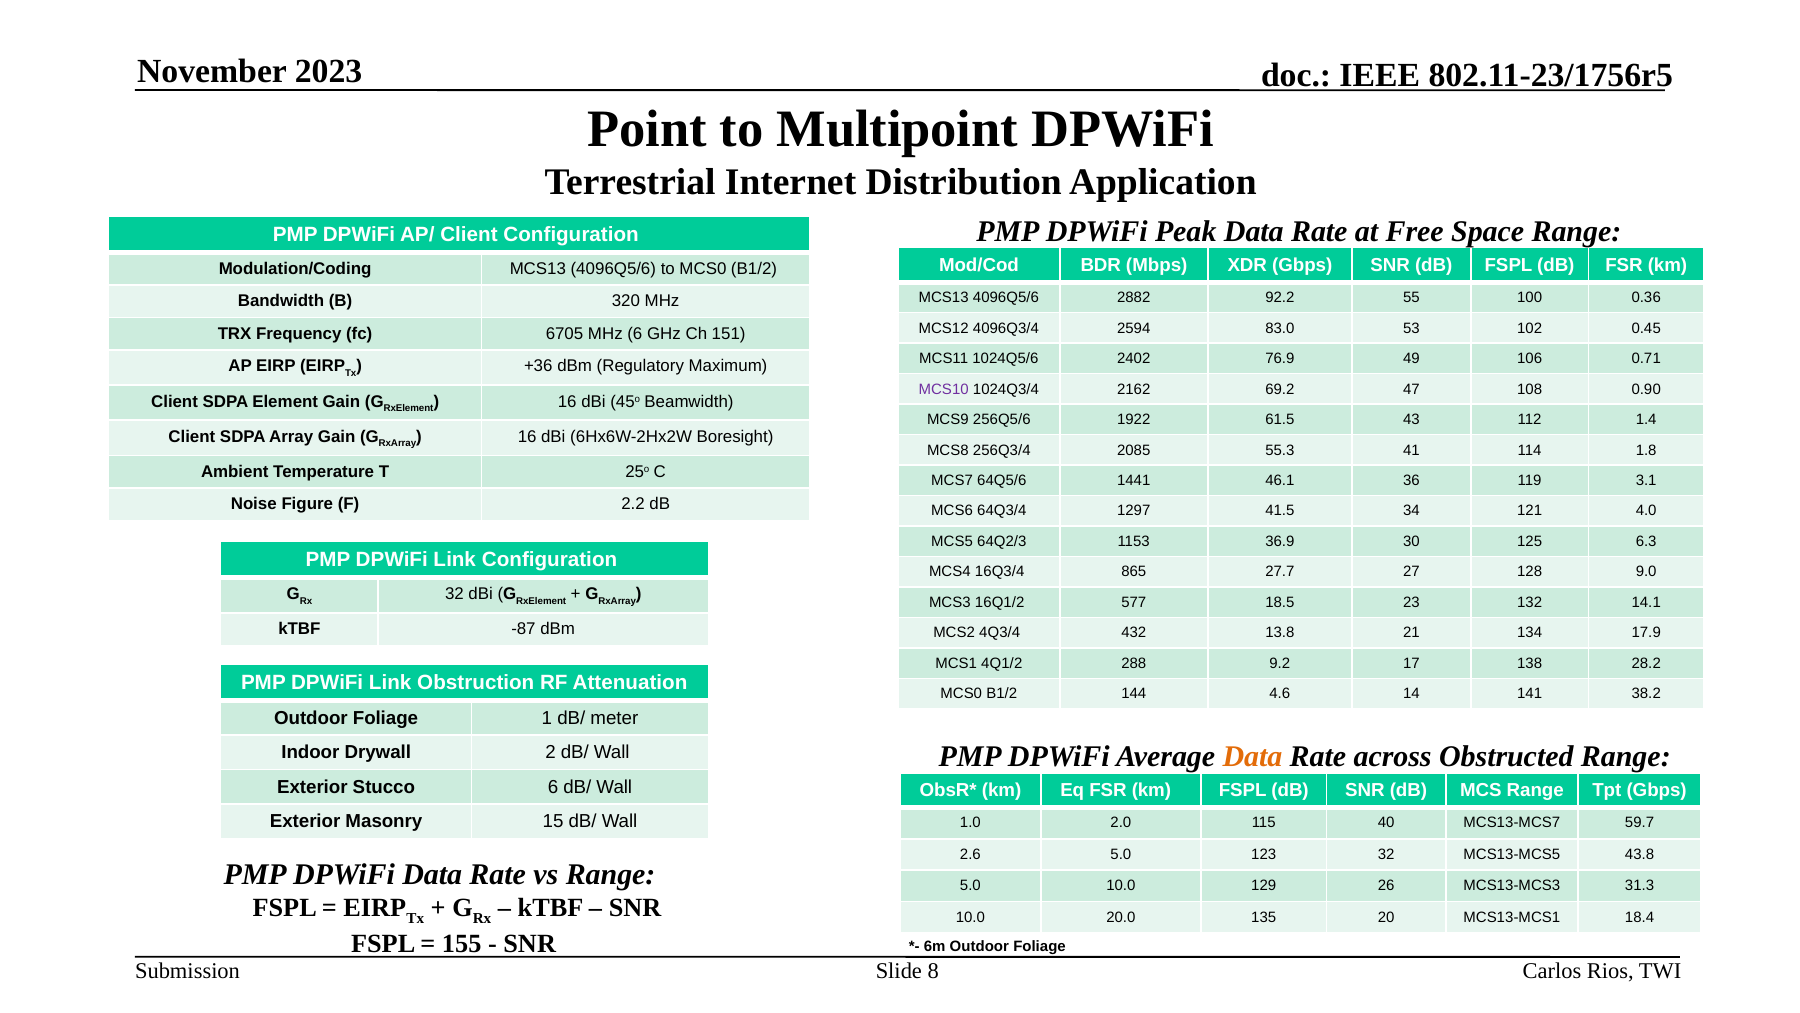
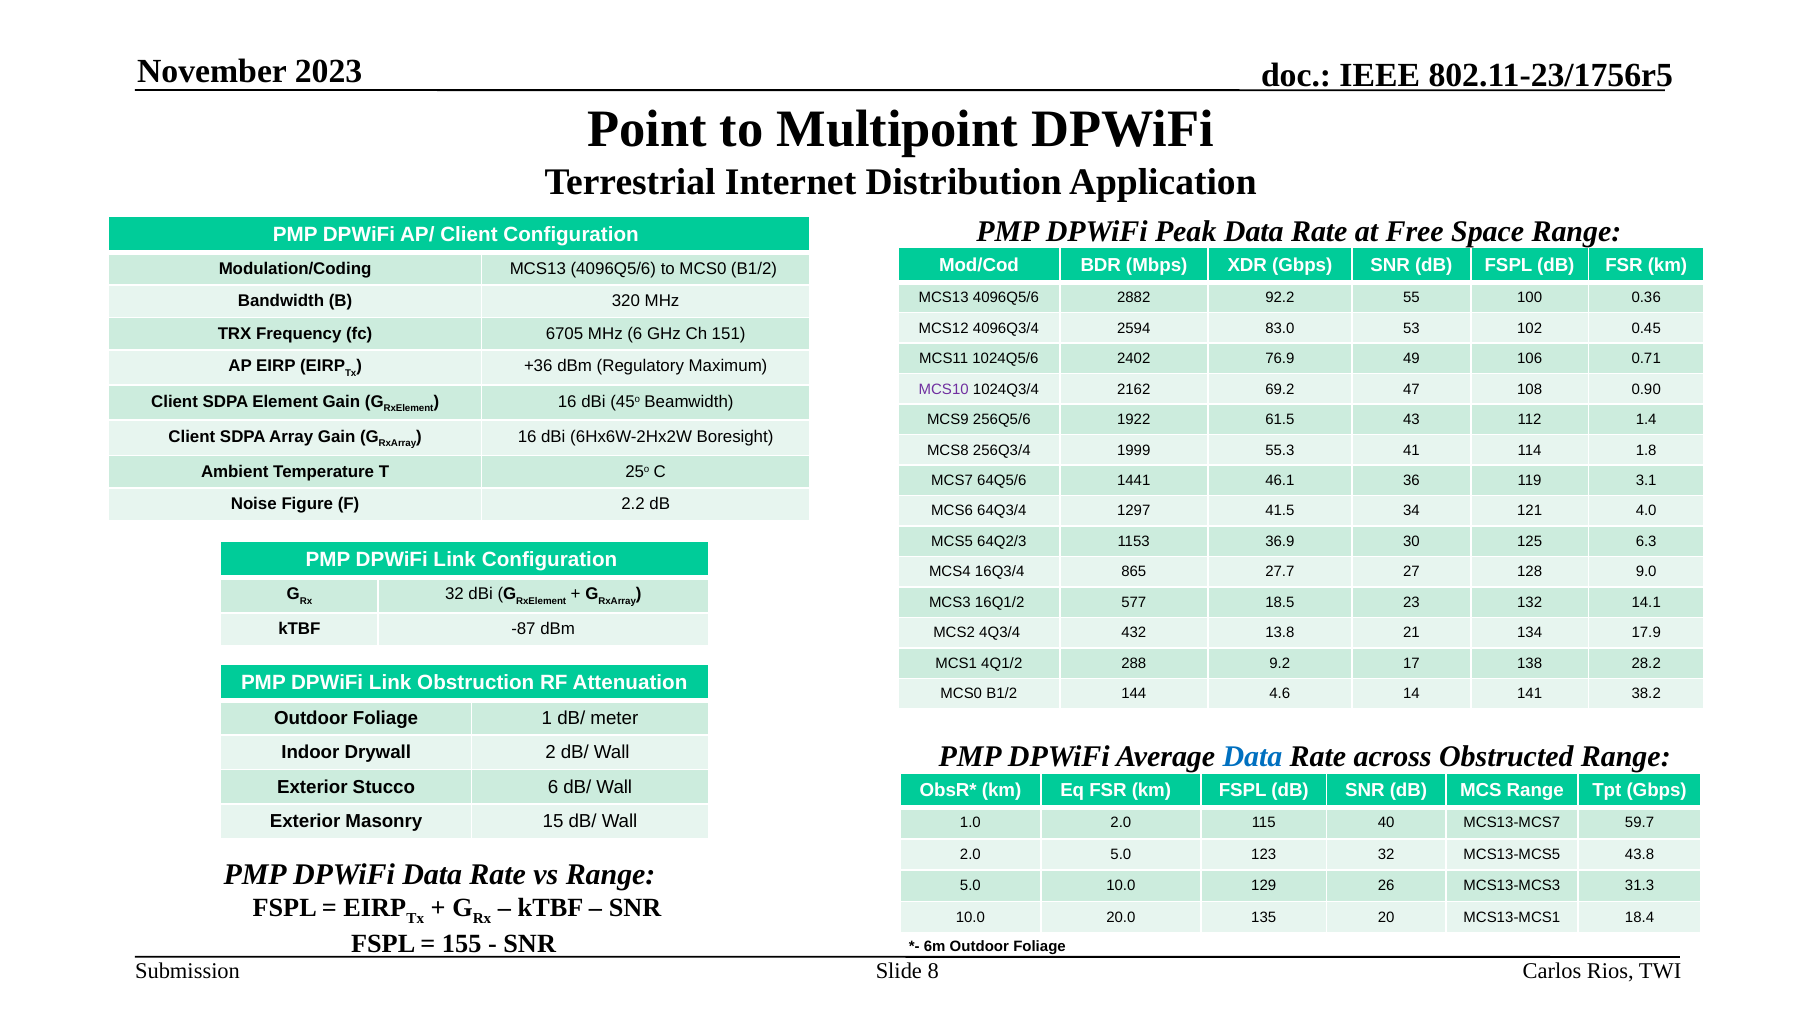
2085: 2085 -> 1999 (1134, 450)
Data colour: orange -> blue (1253, 757)
2.6: 2.6 -> 2.0 (970, 854)
